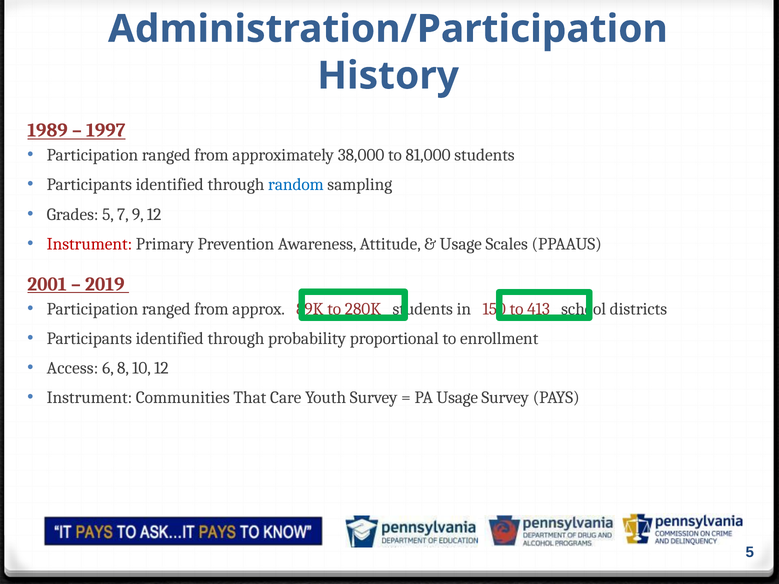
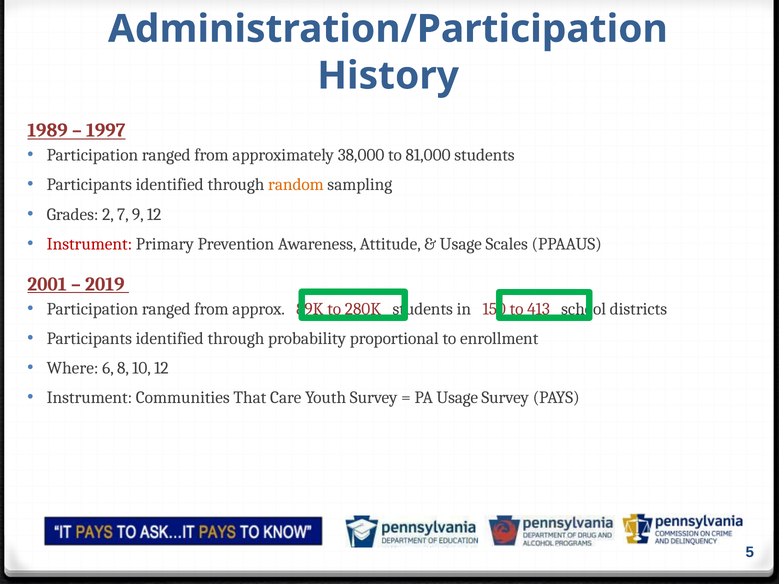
random colour: blue -> orange (296, 185)
Grades 5: 5 -> 2 (108, 214)
Access: Access -> Where (73, 368)
